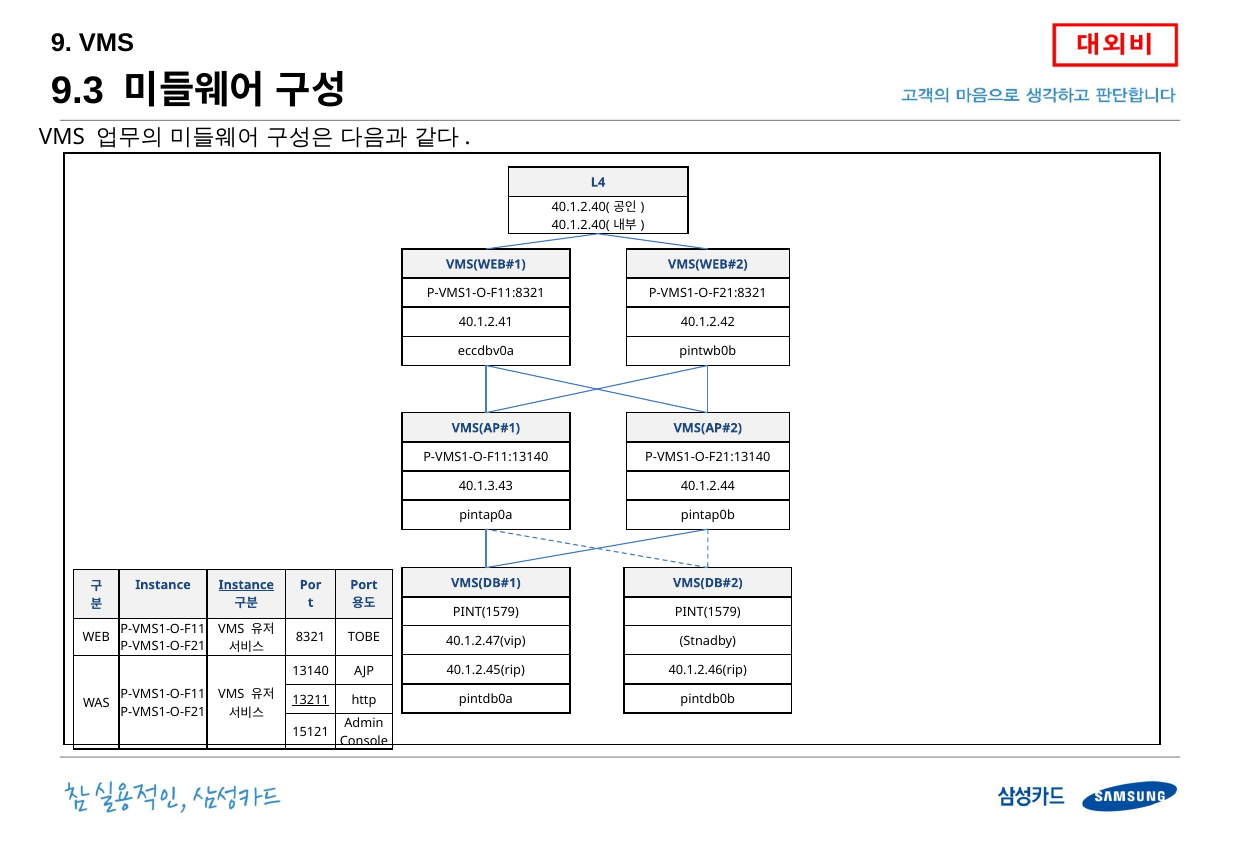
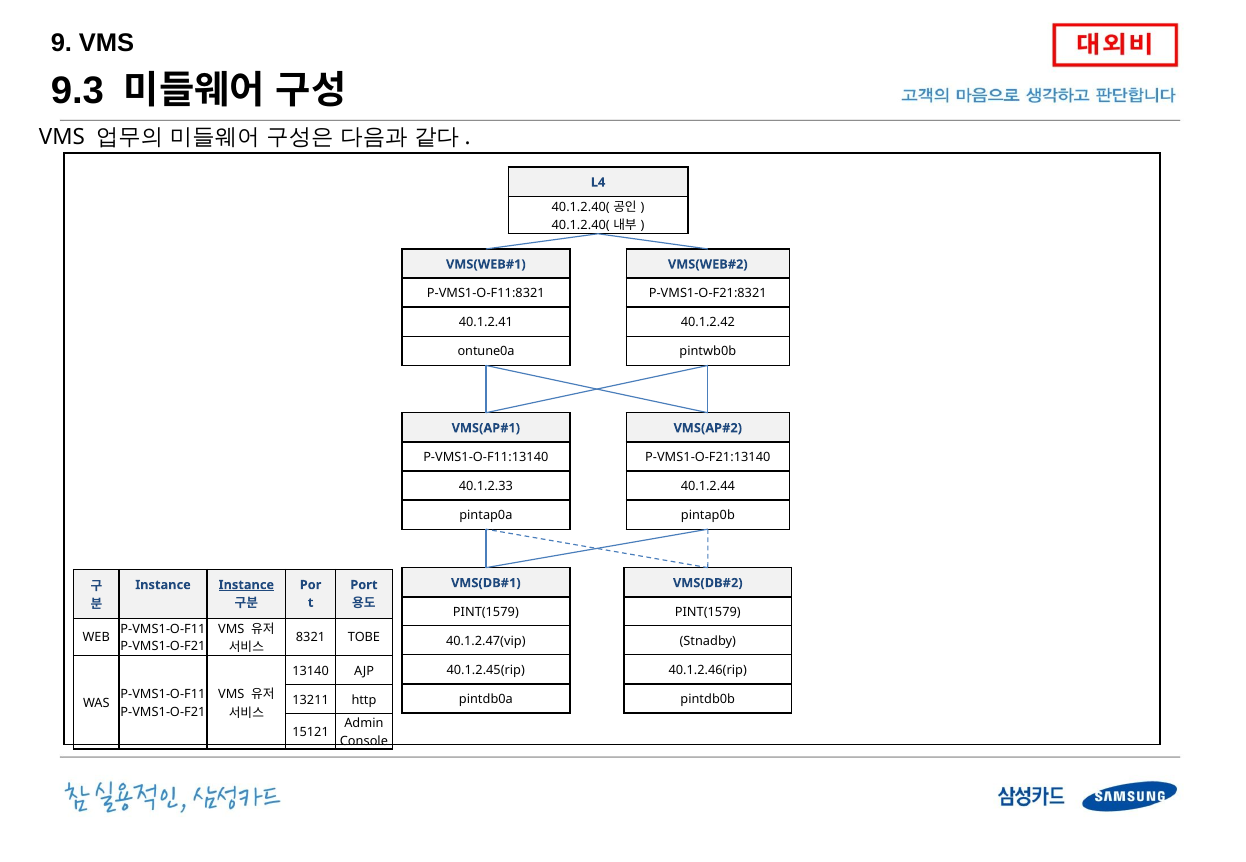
eccdbv0a: eccdbv0a -> ontune0a (486, 352)
40.1.3.43: 40.1.3.43 -> 40.1.2.33 (486, 487)
13211 underline: present -> none (311, 700)
